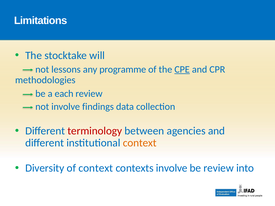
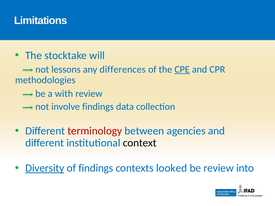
programme: programme -> differences (123, 69)
each: each -> with (64, 94)
context colour: orange -> black (140, 143)
Diversity underline: none -> present (45, 168)
of context: context -> findings (96, 168)
contexts involve: involve -> looked (172, 168)
